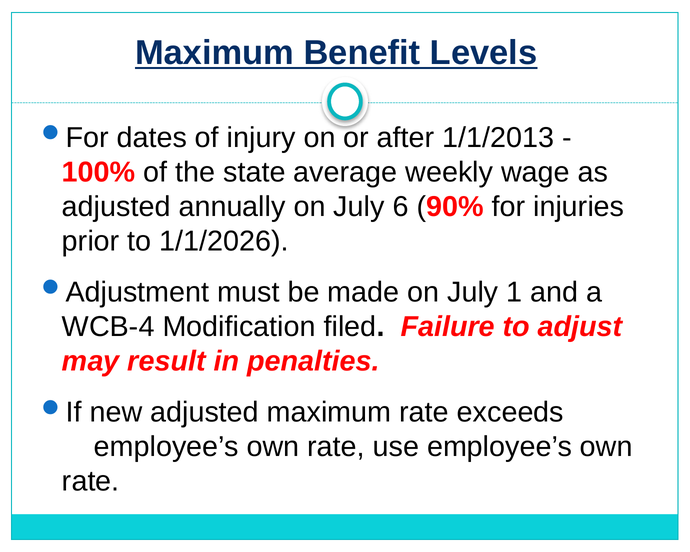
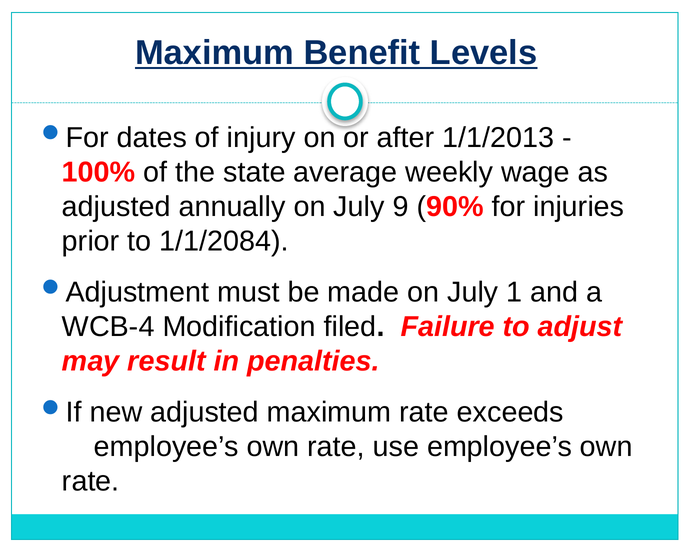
6: 6 -> 9 (401, 207)
1/1/2026: 1/1/2026 -> 1/1/2084 (224, 241)
